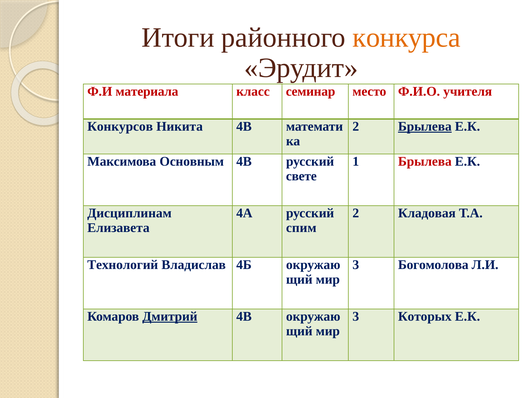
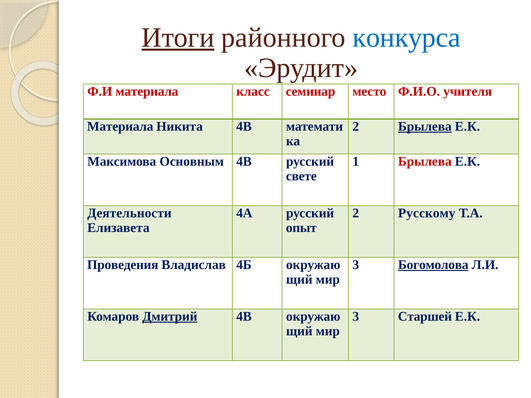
Итоги underline: none -> present (178, 38)
конкурса colour: orange -> blue (407, 38)
Конкурсов: Конкурсов -> Материала (120, 127)
Дисциплинам: Дисциплинам -> Деятельности (129, 213)
Кладовая: Кладовая -> Русскому (427, 213)
спим: спим -> опыт (301, 228)
Технологий: Технологий -> Проведения (123, 265)
Богомолова underline: none -> present (433, 265)
Которых: Которых -> Старшей (425, 317)
